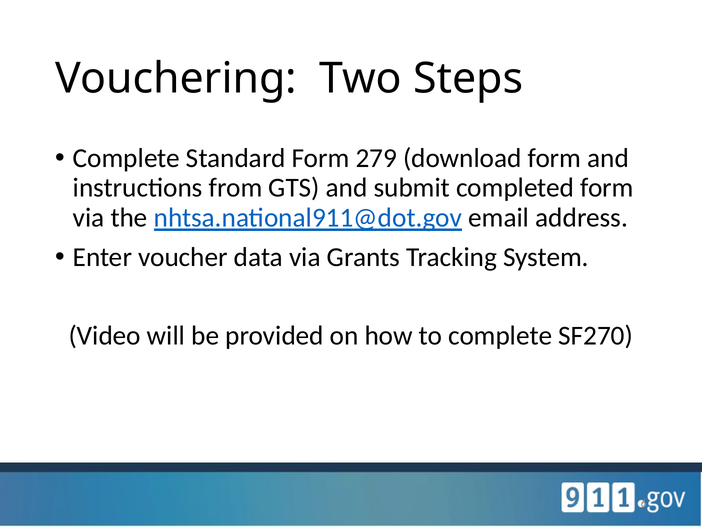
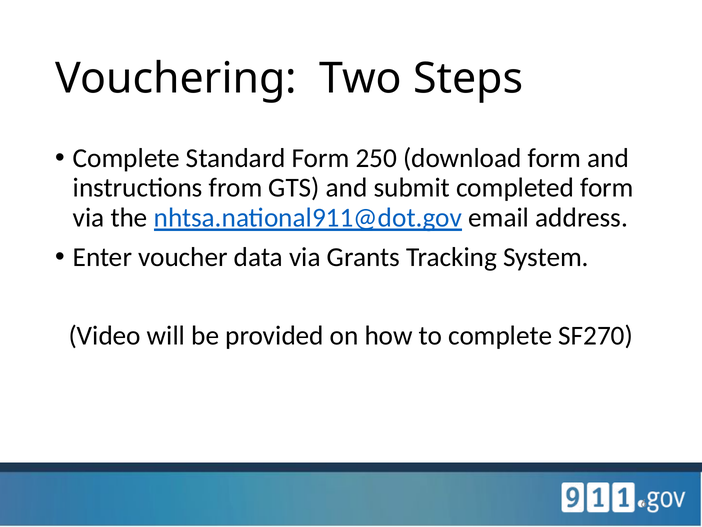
279: 279 -> 250 (376, 158)
